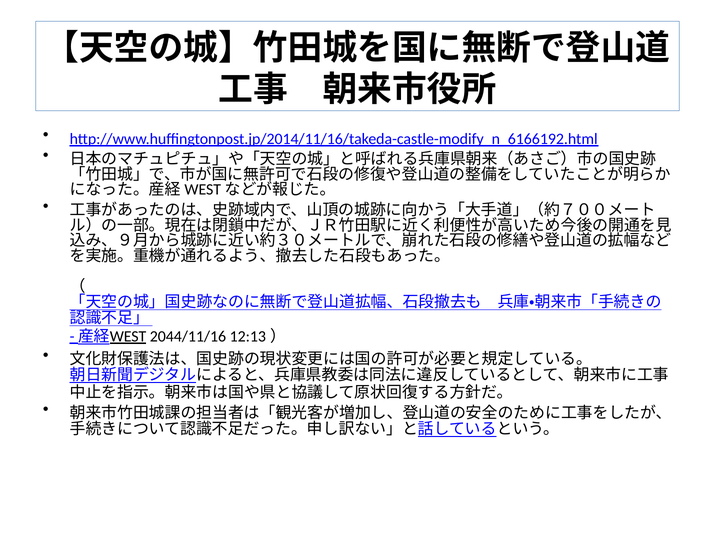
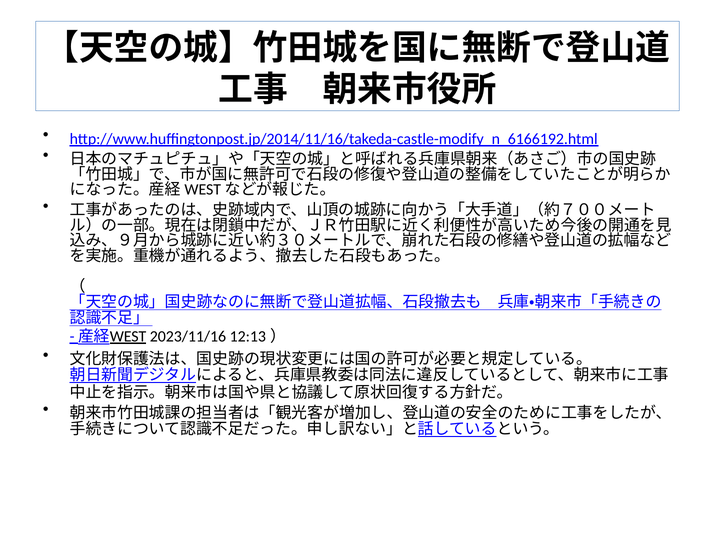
2044/11/16: 2044/11/16 -> 2023/11/16 (188, 336)
